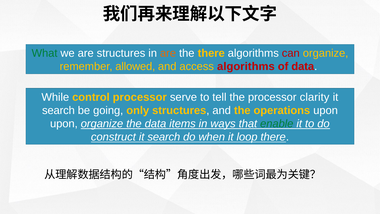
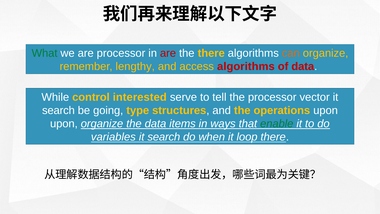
are structures: structures -> processor (121, 53)
are colour: orange -> red (168, 53)
can colour: red -> orange (291, 53)
allowed: allowed -> lengthy (135, 67)
control processor: processor -> interested (140, 97)
clarity: clarity -> vector (315, 97)
only: only -> type (138, 110)
construct: construct -> variables (113, 137)
